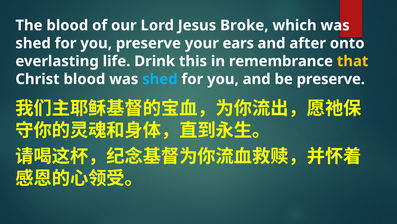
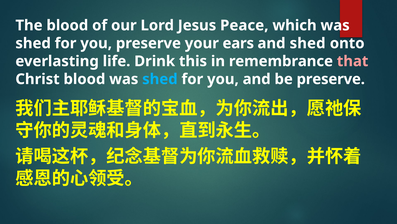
Broke: Broke -> Peace (244, 25)
and after: after -> shed (308, 43)
that colour: yellow -> pink (353, 61)
